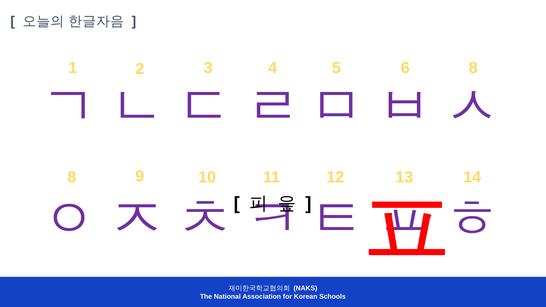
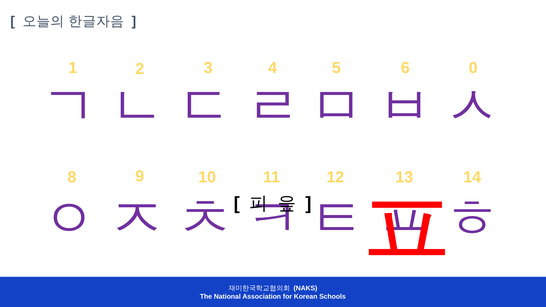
6 8: 8 -> 0 (473, 68)
